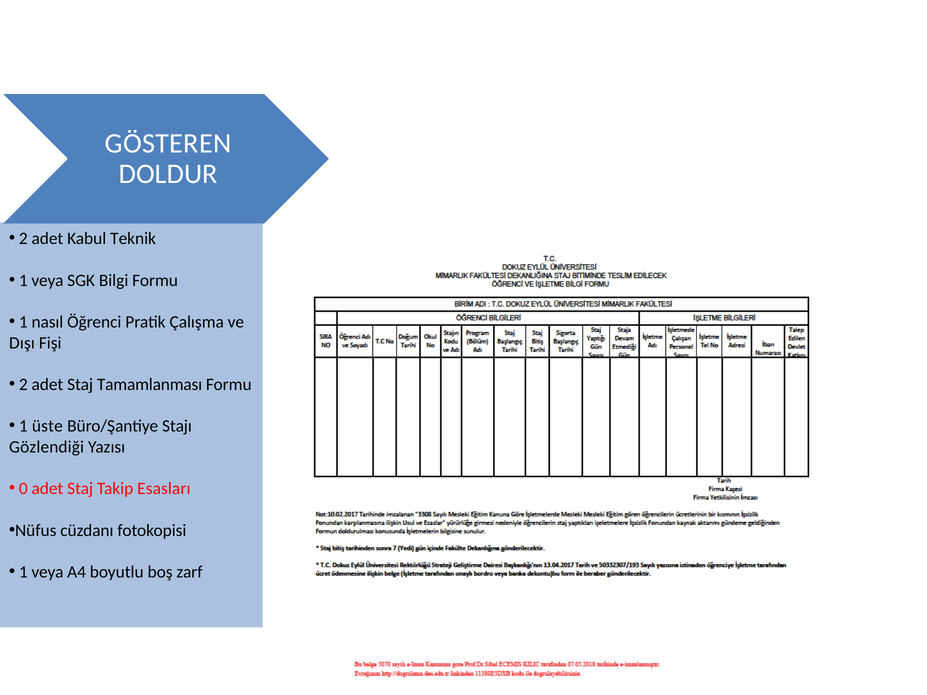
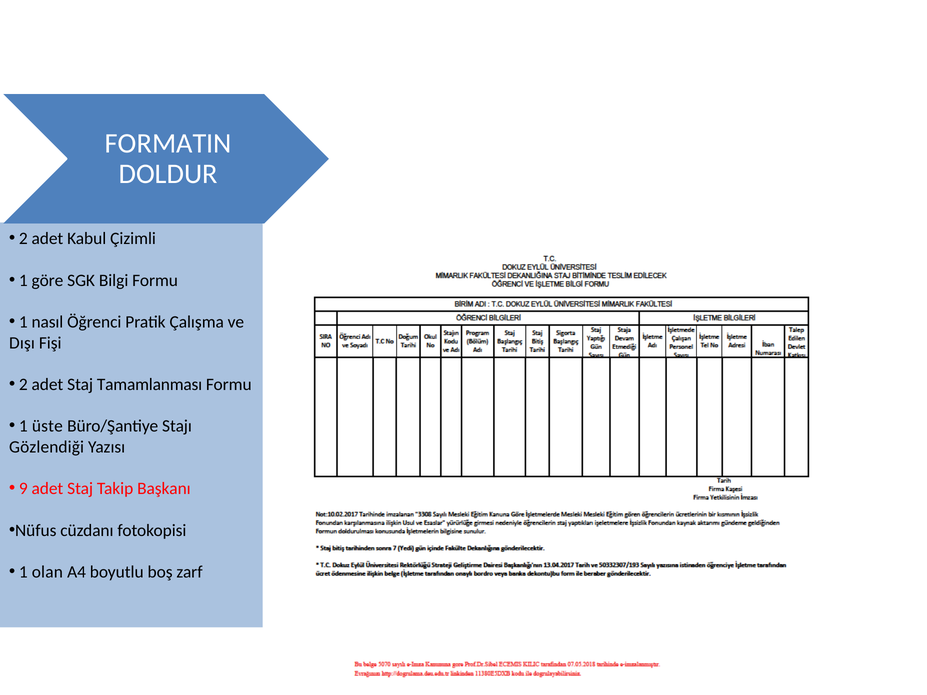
GÖSTEREN: GÖSTEREN -> FORMATIN (168, 143)
Teknik: Teknik -> Çizimli (133, 239)
veya: veya -> göre (47, 280)
0: 0 -> 9 (23, 489)
Esasları: Esasları -> Başkanı (164, 489)
veya: veya -> olan (47, 572)
